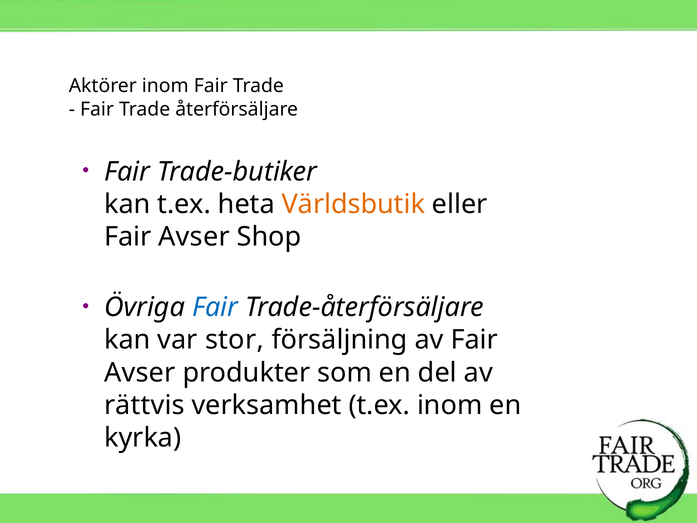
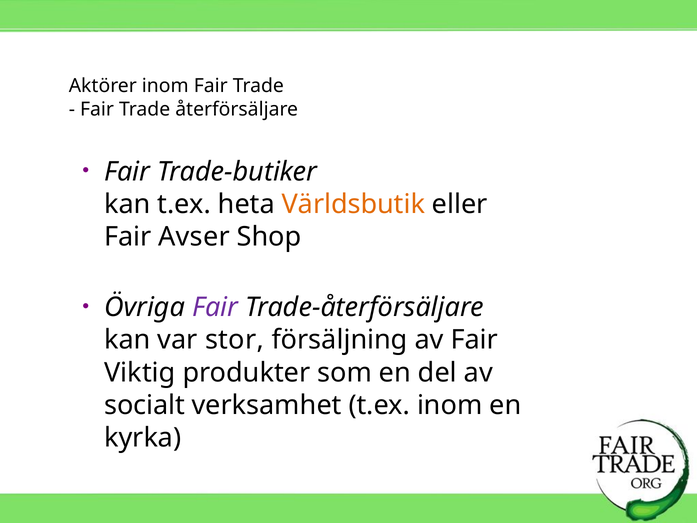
Fair colour: blue -> purple (215, 307)
Avser: Avser -> Viktig (140, 372)
rättvis: rättvis -> socialt (145, 405)
